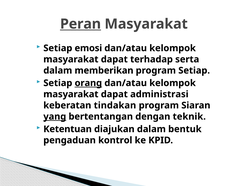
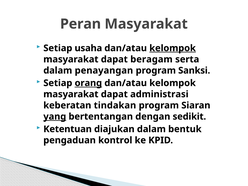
Peran underline: present -> none (81, 24)
emosi: emosi -> usaha (88, 48)
kelompok underline: none -> present (173, 48)
terhadap: terhadap -> beragam (151, 59)
memberikan: memberikan -> penayangan (104, 70)
program Setiap: Setiap -> Sanksi (194, 70)
teknik: teknik -> sedikit (189, 117)
